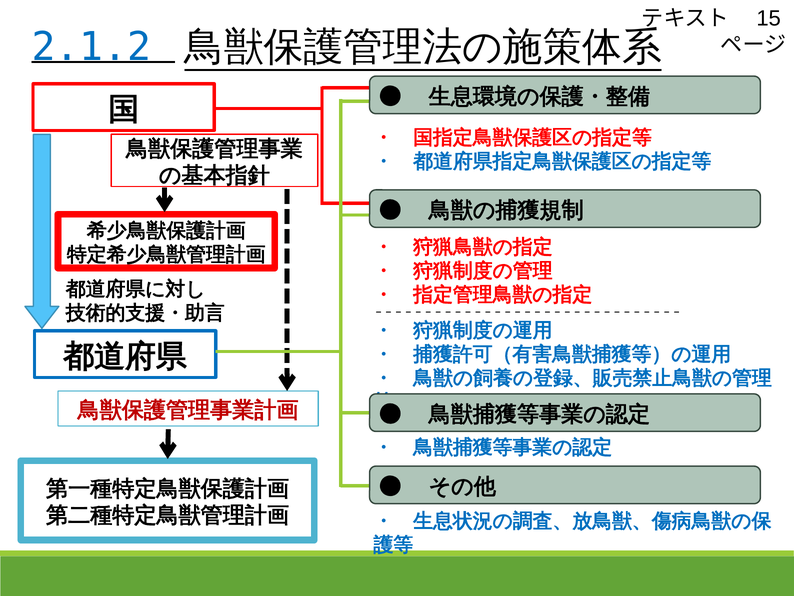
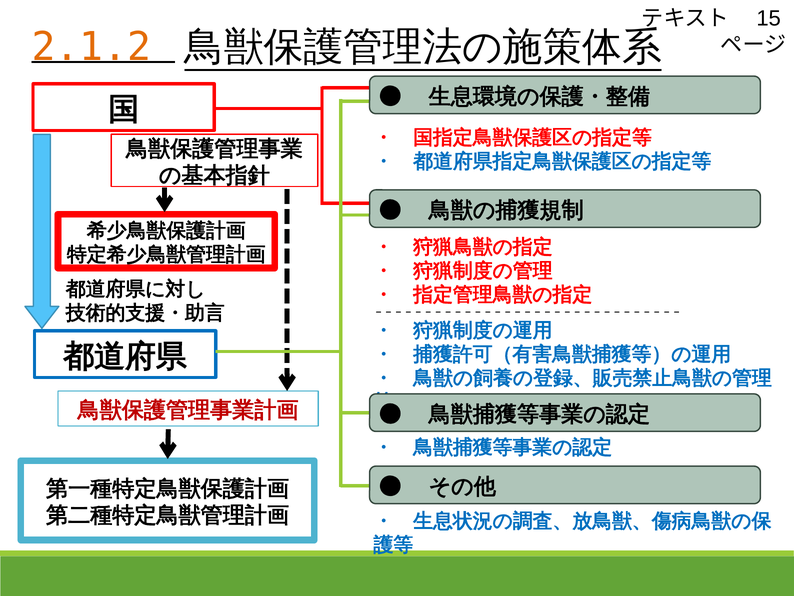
2.1.2 colour: blue -> orange (91, 47)
